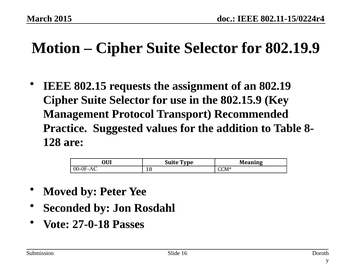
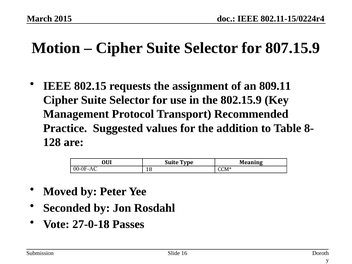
802.19.9: 802.19.9 -> 807.15.9 (293, 48)
802.19: 802.19 -> 809.11 (275, 86)
